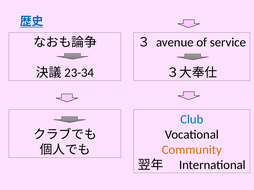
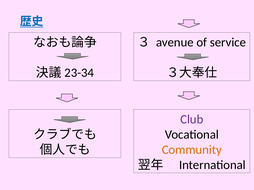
Club colour: blue -> purple (192, 120)
